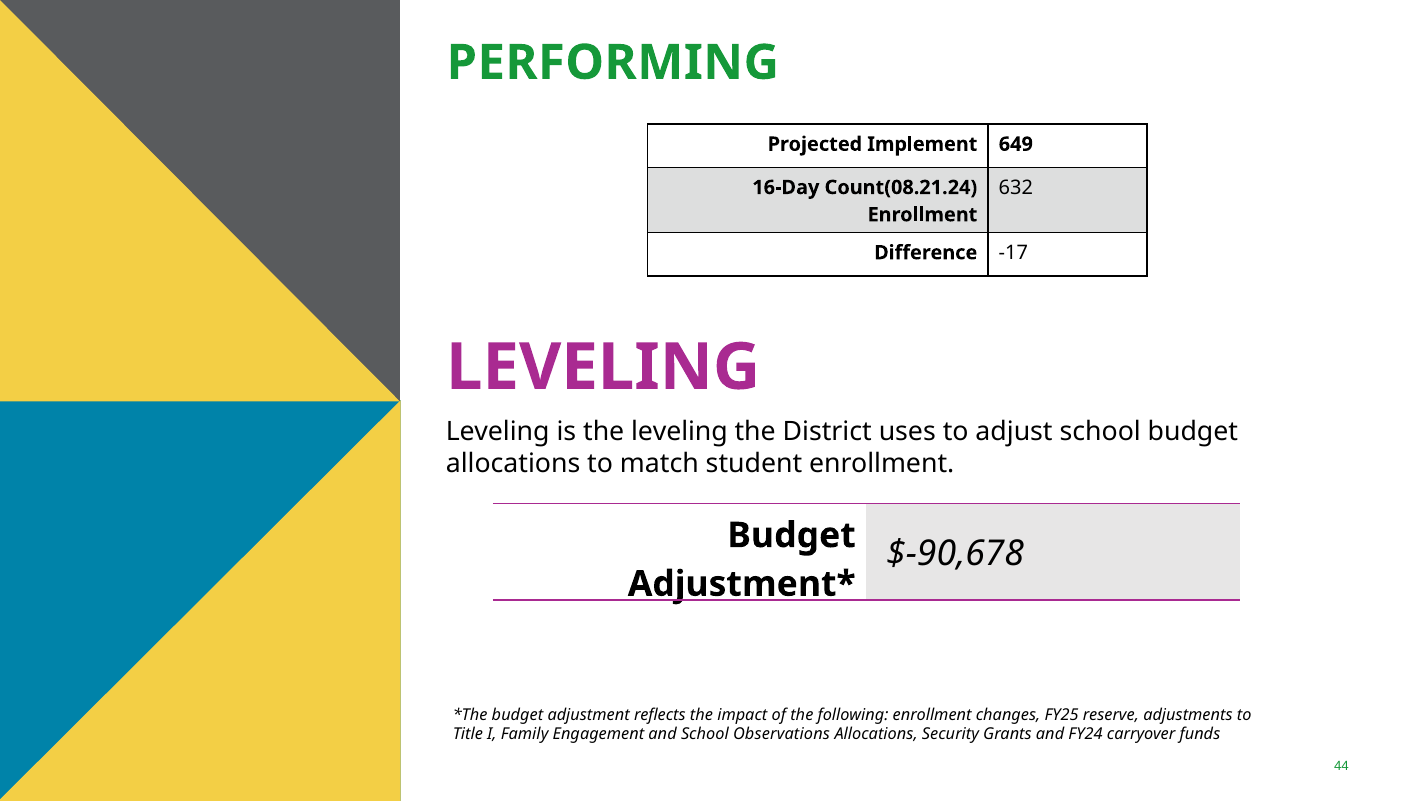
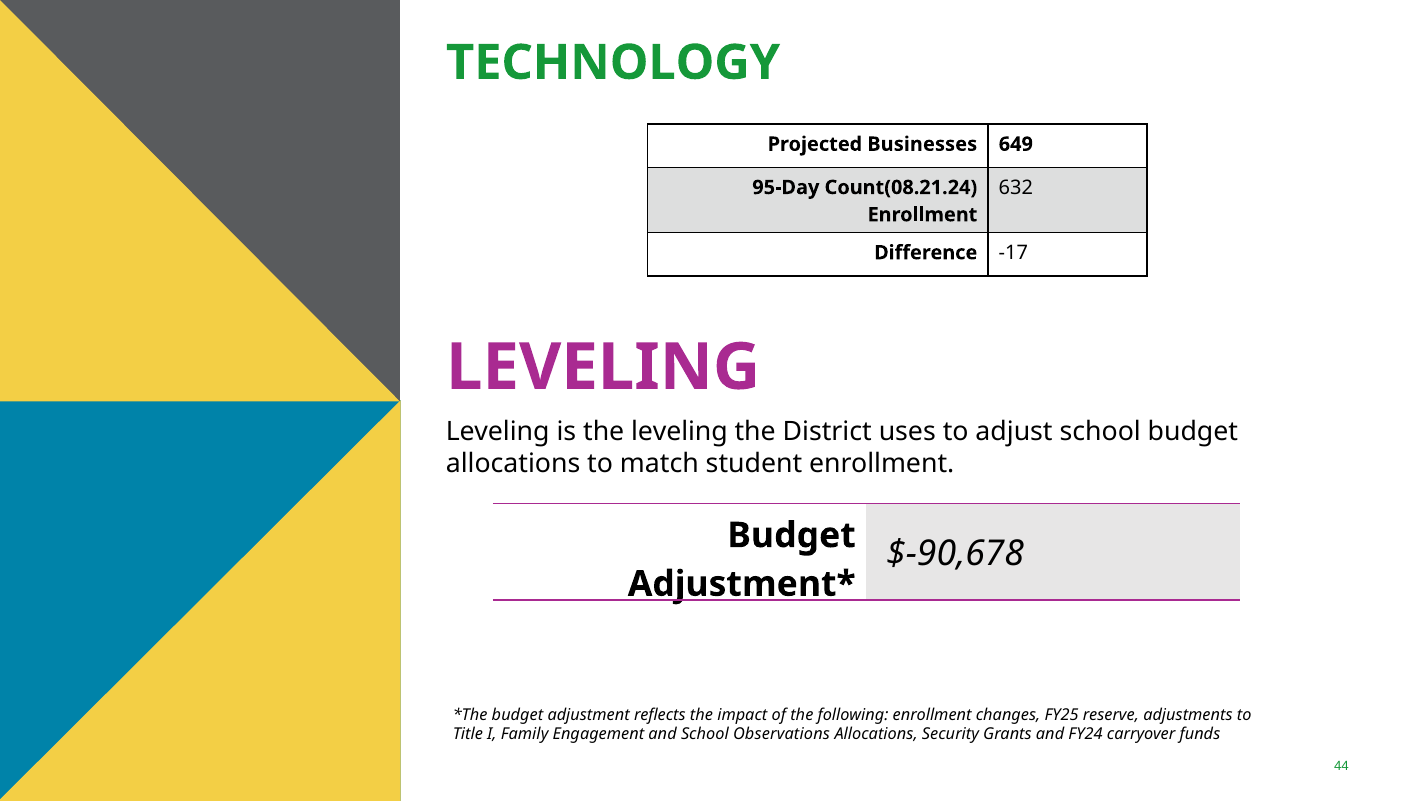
PERFORMING: PERFORMING -> TECHNOLOGY (613, 63)
Implement: Implement -> Businesses (922, 144)
16-Day: 16-Day -> 95-Day (786, 187)
